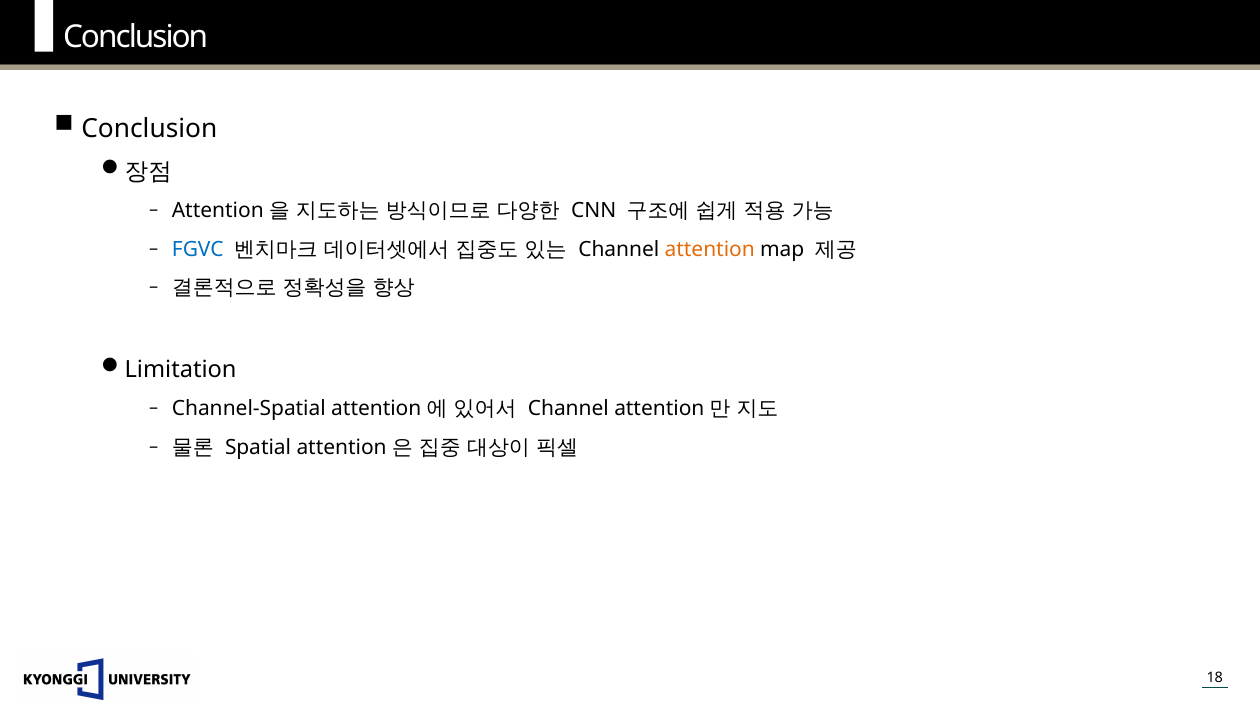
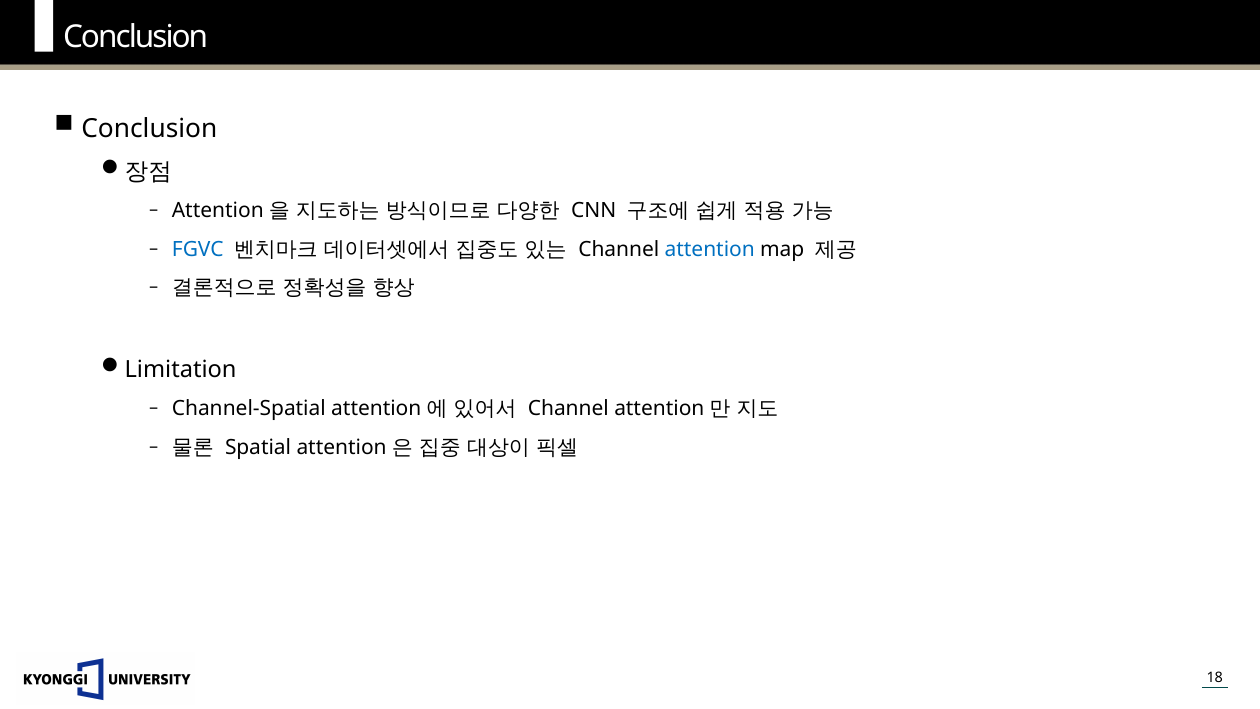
attention colour: orange -> blue (710, 249)
